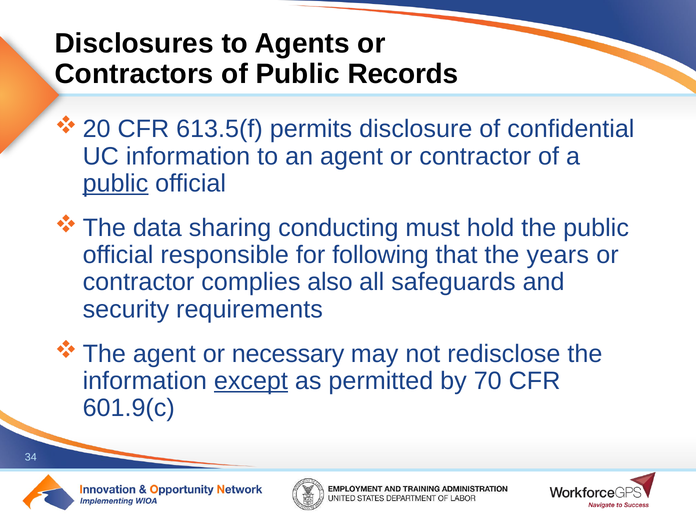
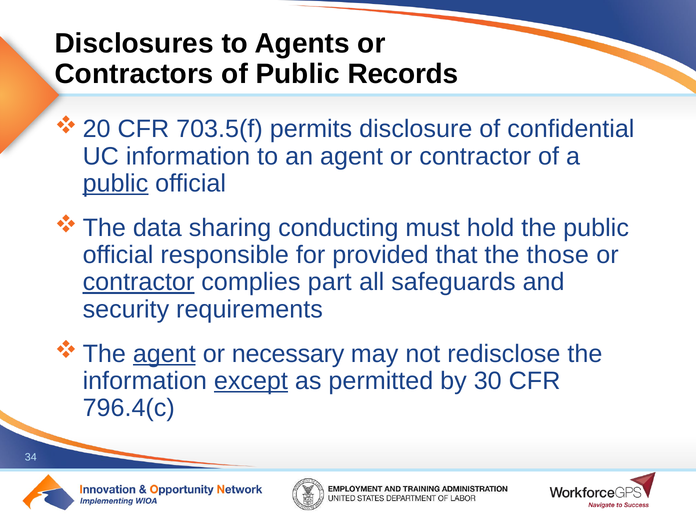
613.5(f: 613.5(f -> 703.5(f (219, 129)
following: following -> provided (380, 255)
years: years -> those (558, 255)
contractor underline: none -> present (138, 282)
also: also -> part (330, 282)
agent underline: none -> present (164, 354)
70: 70 -> 30 (488, 381)
601.9(c: 601.9(c -> 796.4(c (129, 408)
